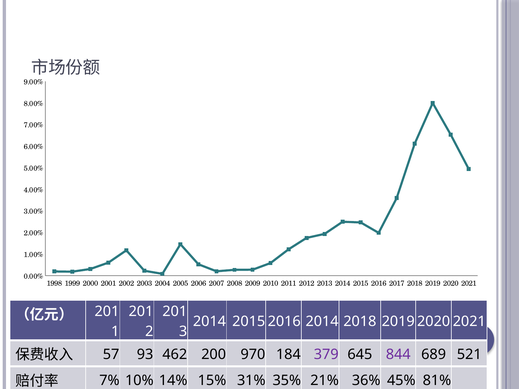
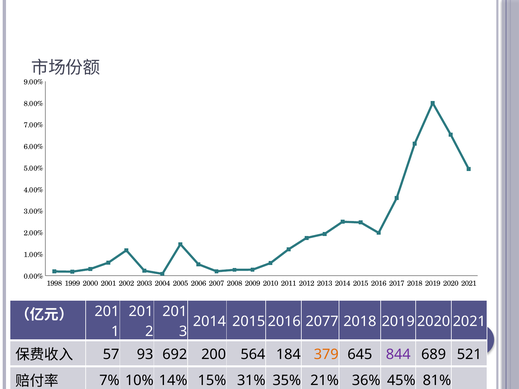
2014: 2014 -> 2077 (322, 322)
462: 462 -> 692 (175, 355)
970: 970 -> 564 (253, 355)
379 colour: purple -> orange (326, 355)
